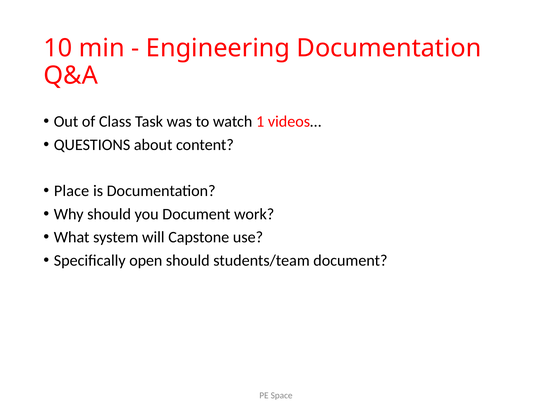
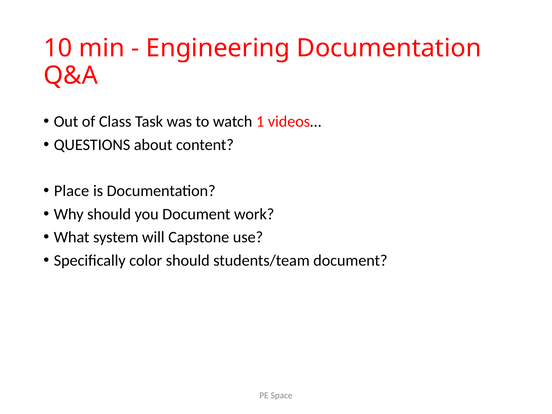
open: open -> color (146, 260)
